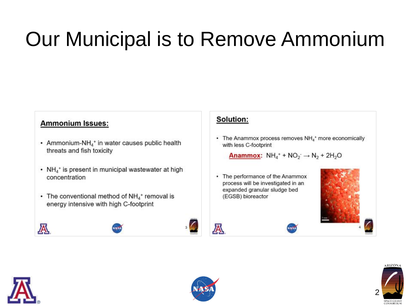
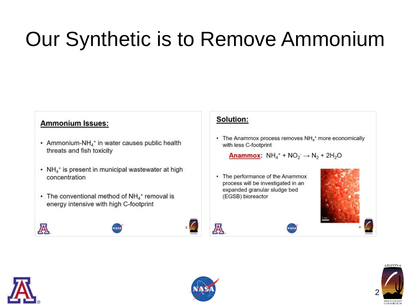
Municipal: Municipal -> Synthetic (108, 39)
